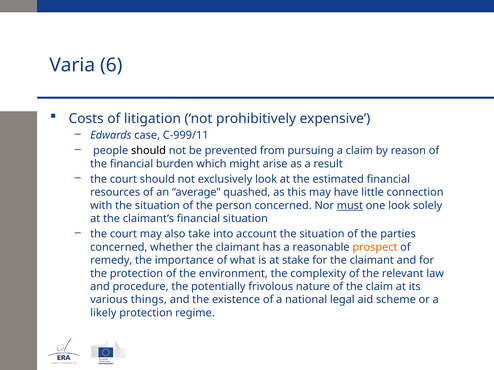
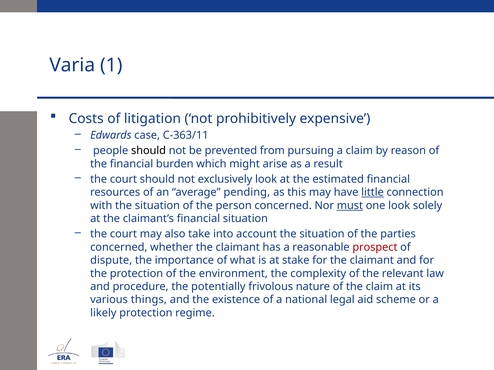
6: 6 -> 1 (111, 65)
C-999/11: C-999/11 -> C-363/11 (186, 136)
quashed: quashed -> pending (247, 193)
little underline: none -> present (373, 193)
prospect colour: orange -> red (375, 247)
remedy: remedy -> dispute (111, 261)
